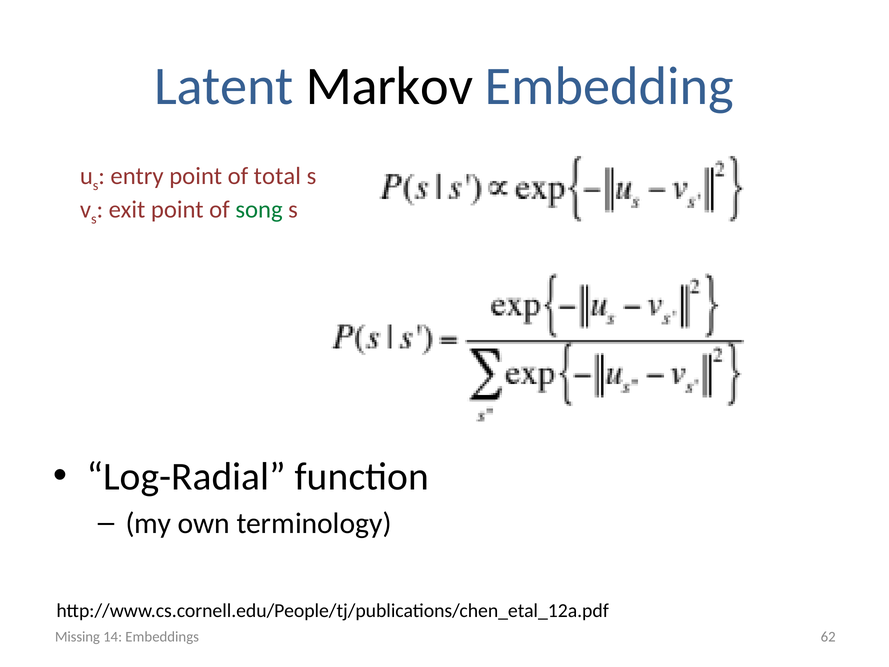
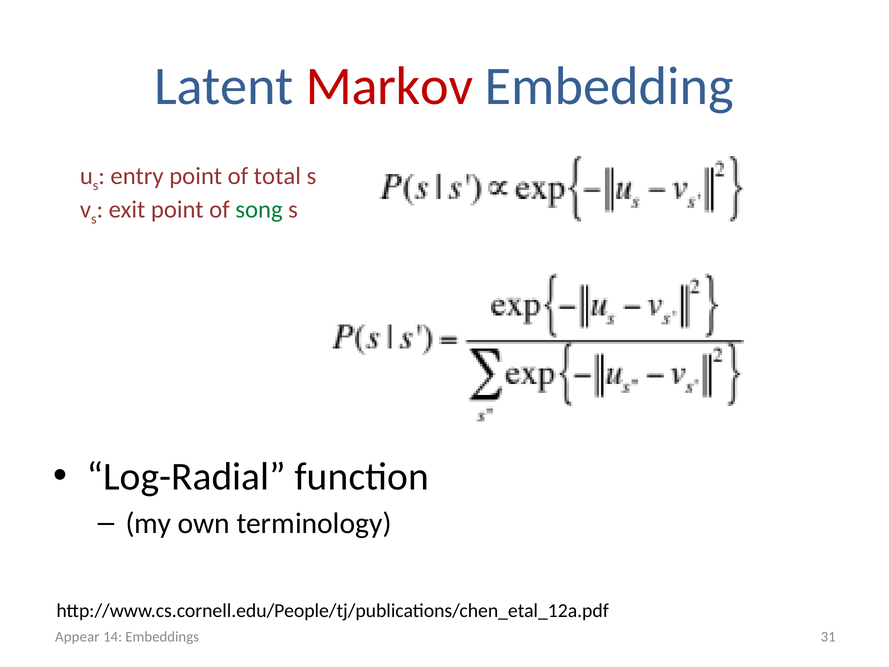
Markov colour: black -> red (389, 86)
Missing: Missing -> Appear (77, 637)
62: 62 -> 31 (828, 637)
